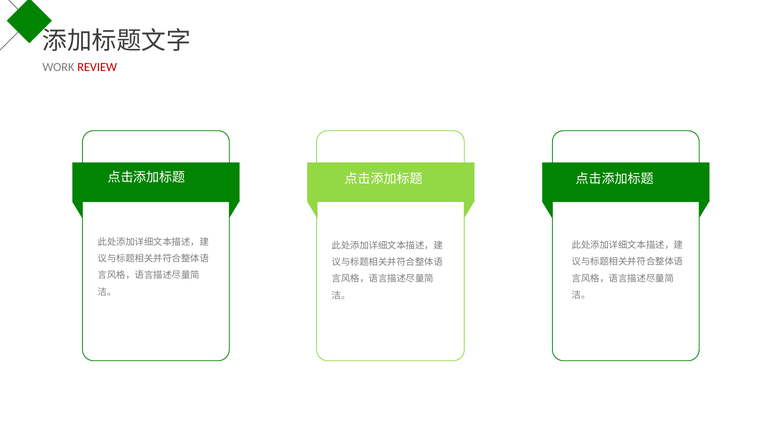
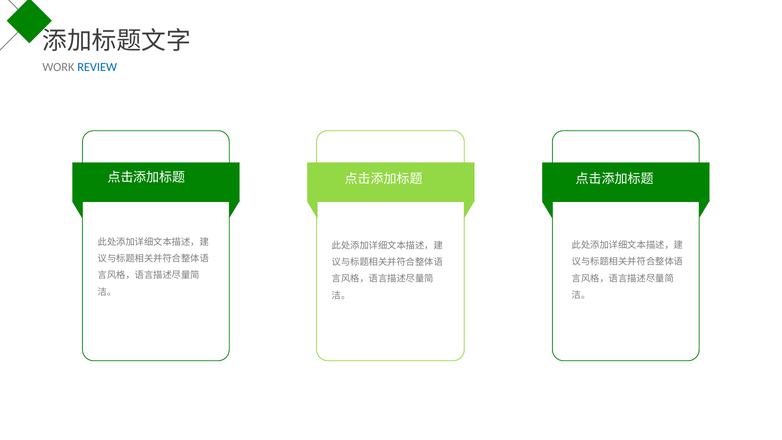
REVIEW colour: red -> blue (97, 67)
